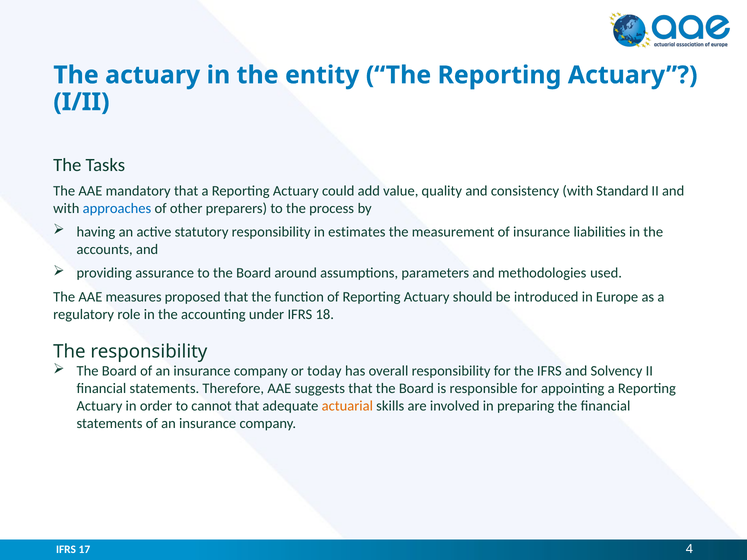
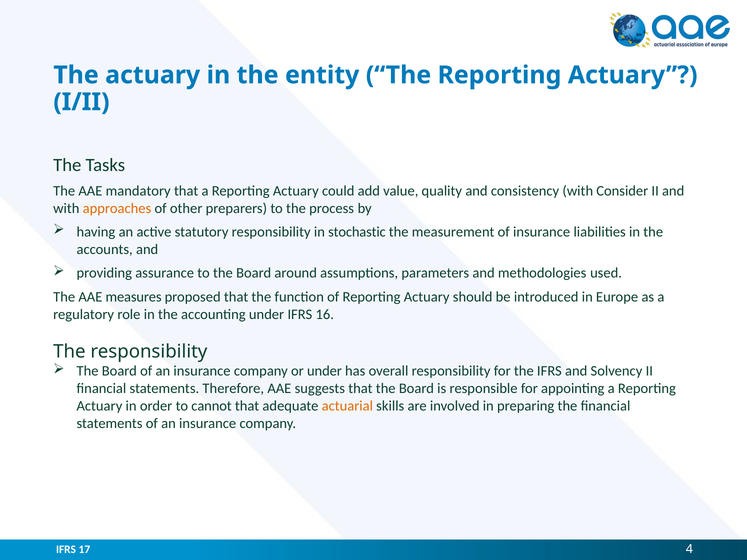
Standard: Standard -> Consider (622, 191)
approaches colour: blue -> orange (117, 209)
estimates: estimates -> stochastic (357, 232)
18: 18 -> 16 (325, 314)
or today: today -> under (324, 371)
